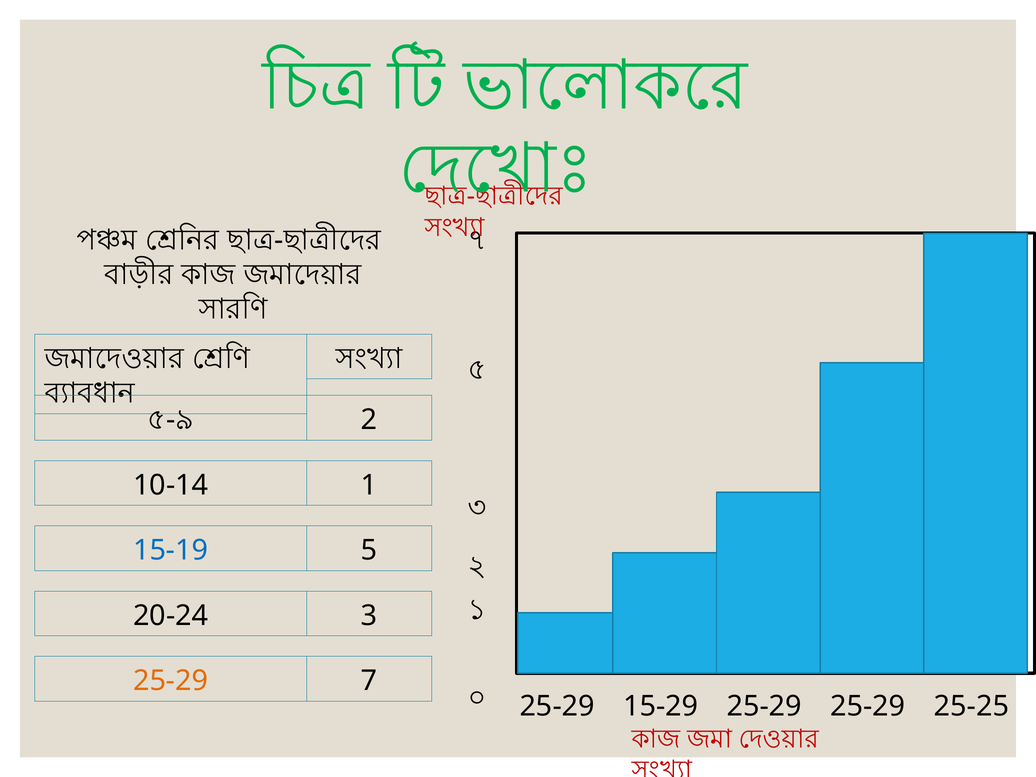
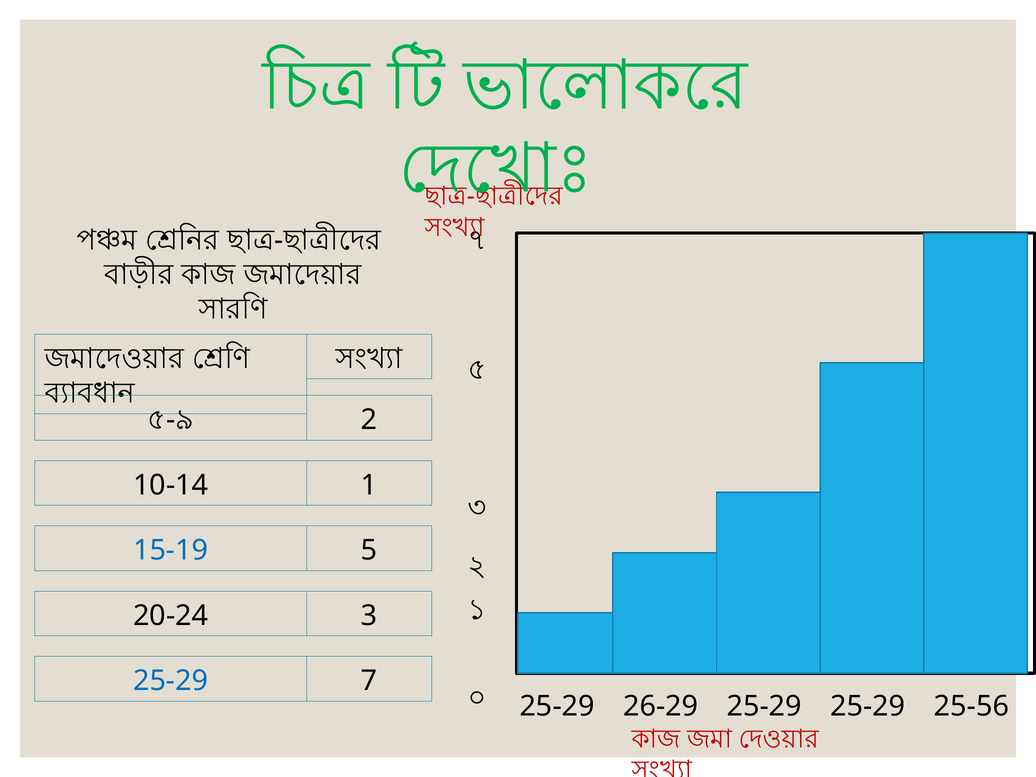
25-29 colour: orange -> blue (171, 681)
15-29: 15-29 -> 26-29 (661, 706)
25-25: 25-25 -> 25-56 (971, 706)
